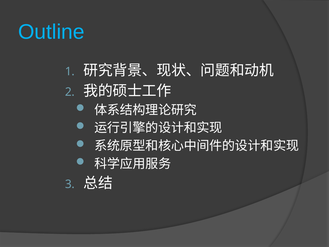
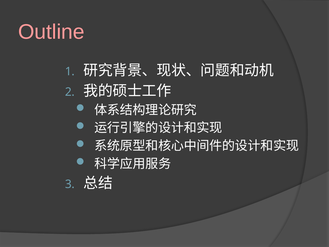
Outline colour: light blue -> pink (51, 32)
